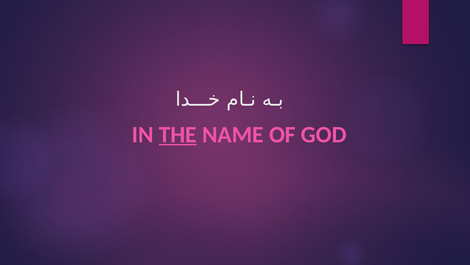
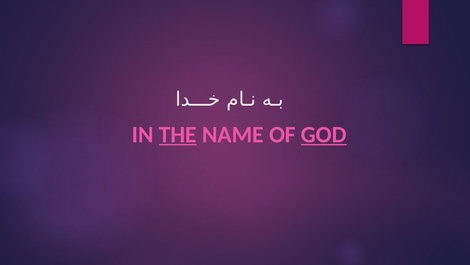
GOD underline: none -> present (324, 134)
